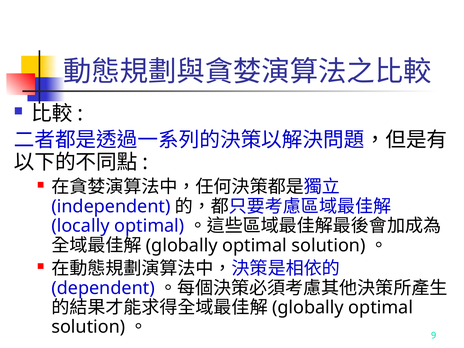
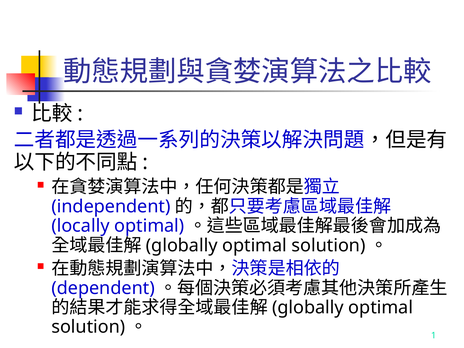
9: 9 -> 1 (434, 336)
